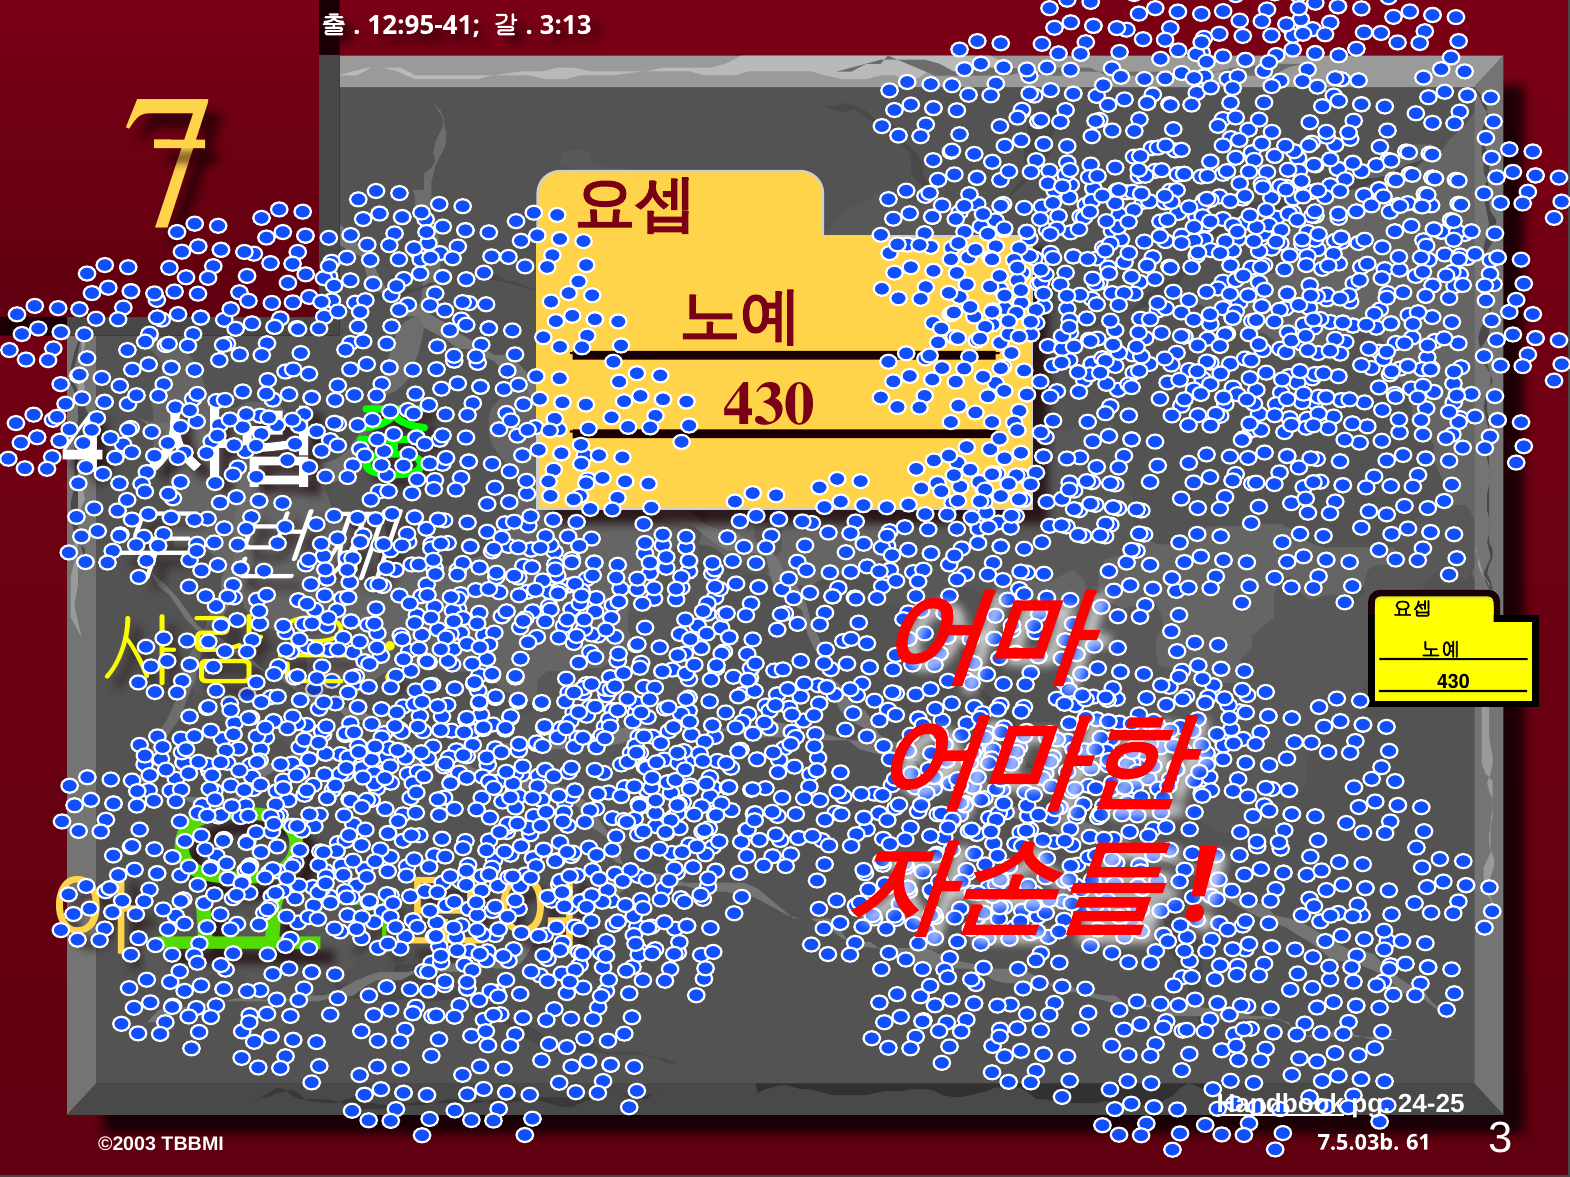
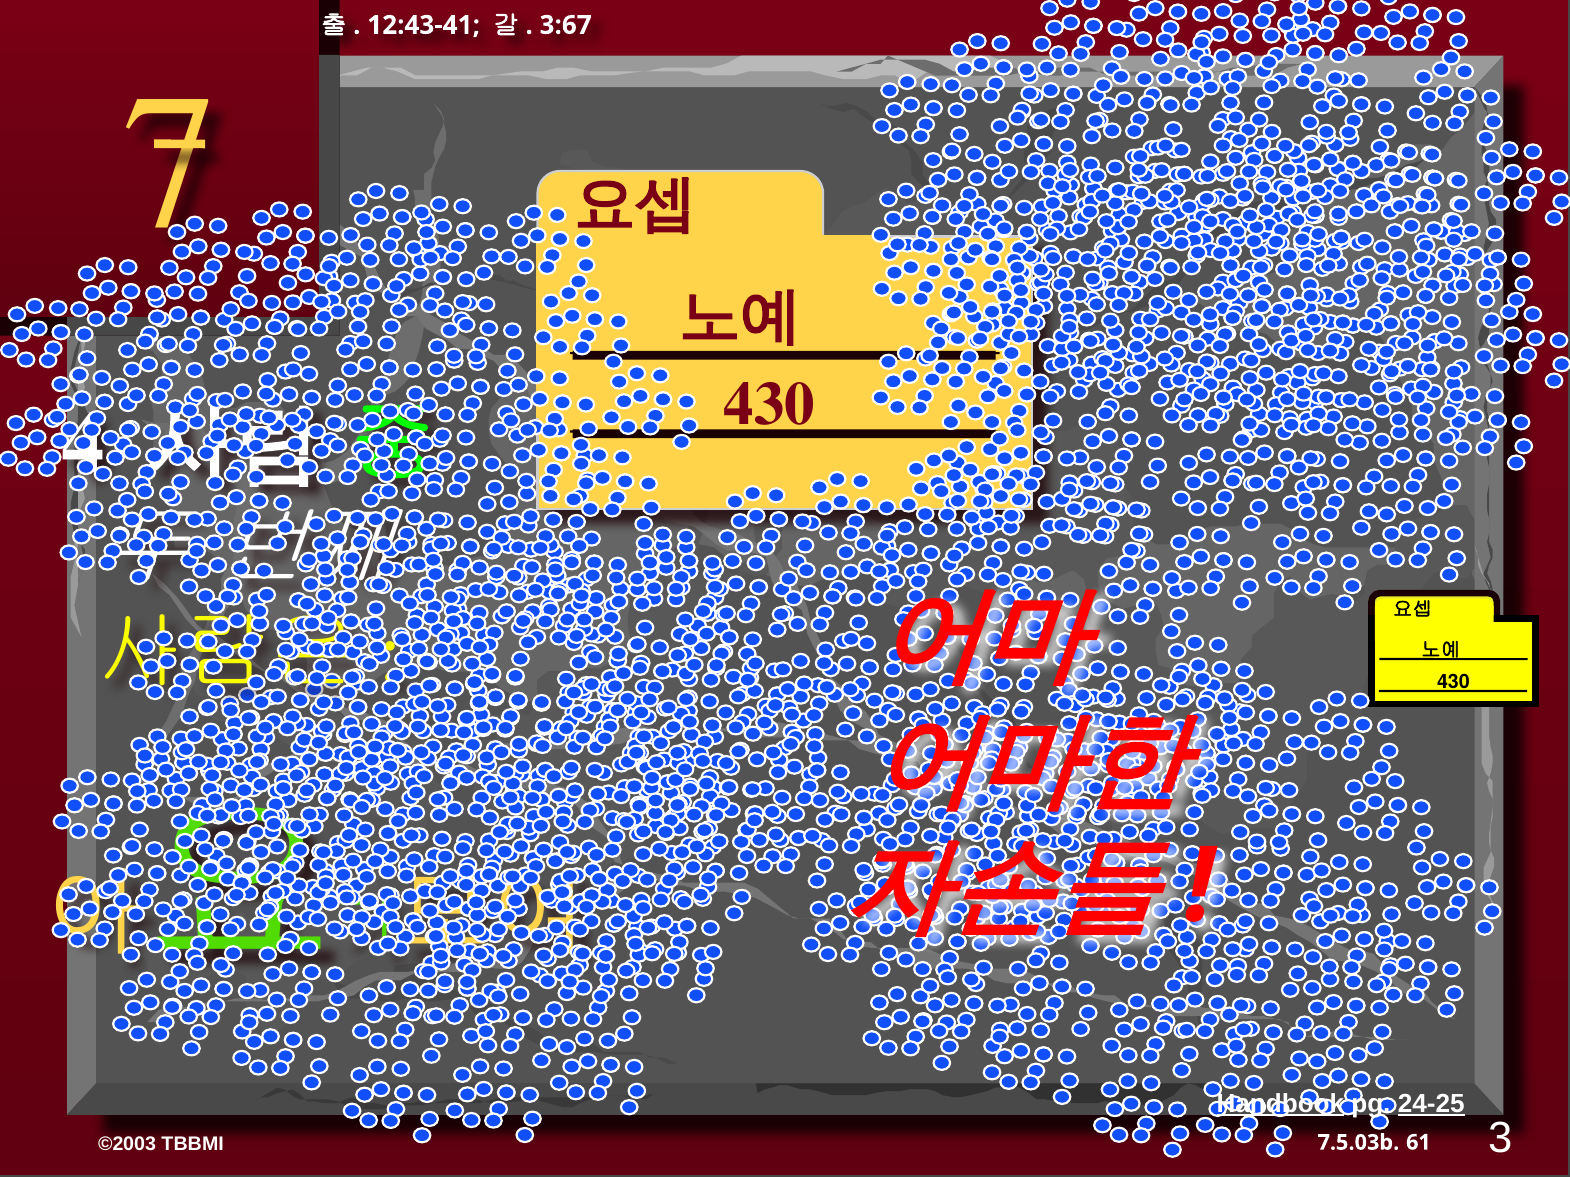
12:95-41: 12:95-41 -> 12:43-41 (424, 25)
3:13: 3:13 -> 3:67 (566, 25)
24-25 underline: none -> present (1431, 1104)
